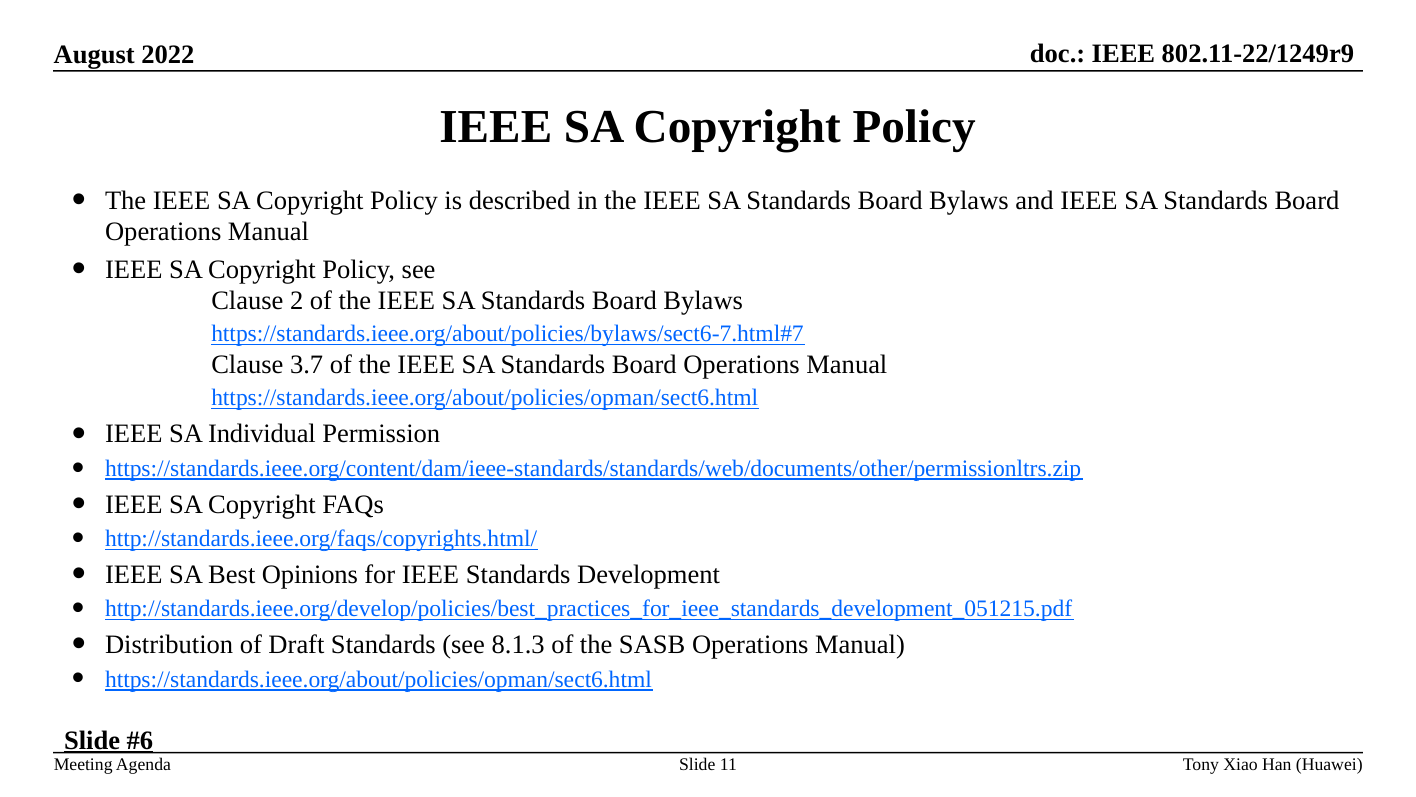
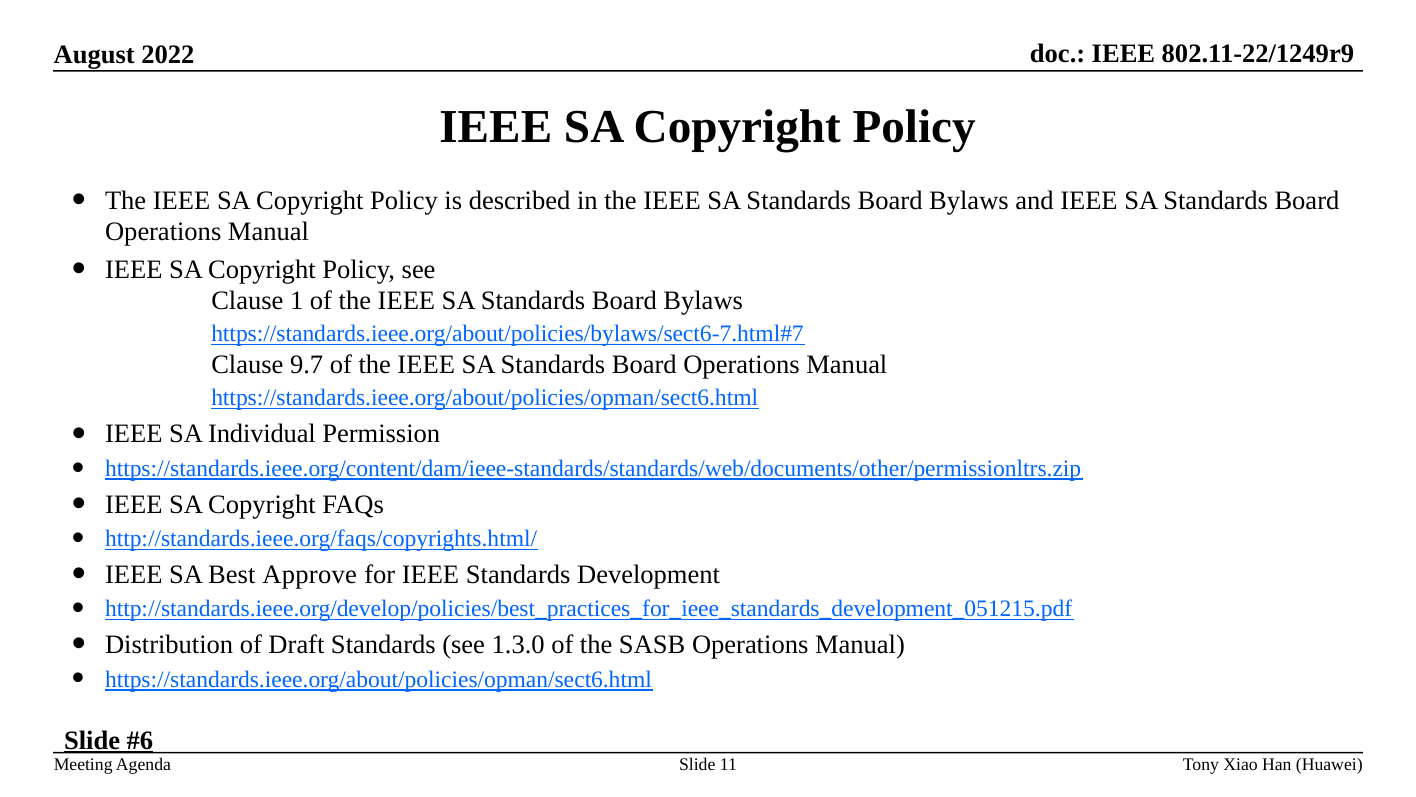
2: 2 -> 1 (297, 301)
3.7: 3.7 -> 9.7 (307, 365)
Opinions: Opinions -> Approve (310, 574)
8.1.3: 8.1.3 -> 1.3.0 (518, 644)
